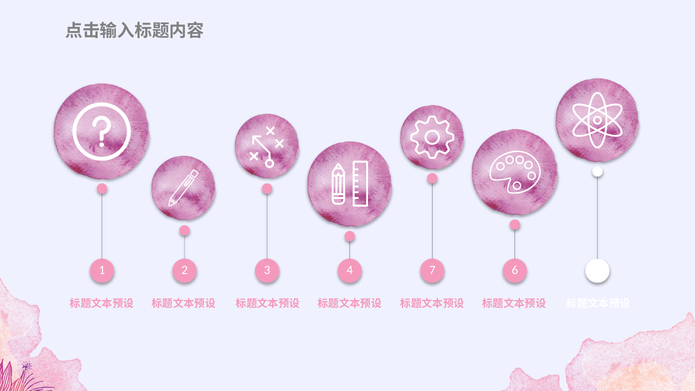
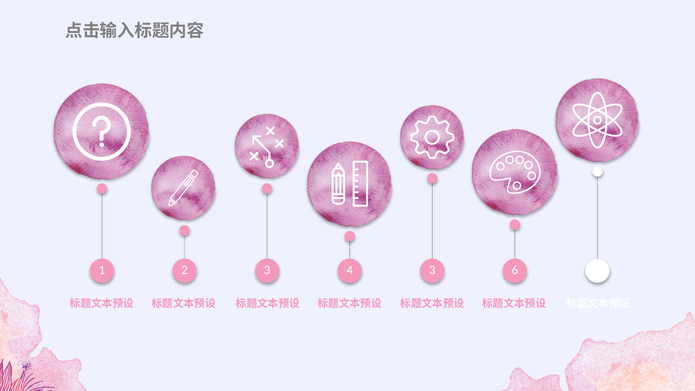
4 7: 7 -> 3 (432, 270)
